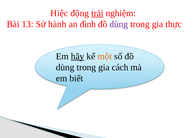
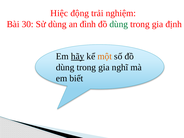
trải underline: present -> none (97, 13)
13: 13 -> 30 (28, 24)
Sử hành: hành -> dùng (57, 24)
dùng colour: purple -> green (119, 24)
thực: thực -> định (174, 24)
cách: cách -> nghĩ (120, 67)
